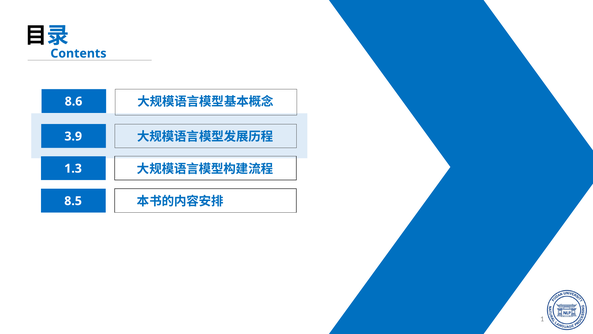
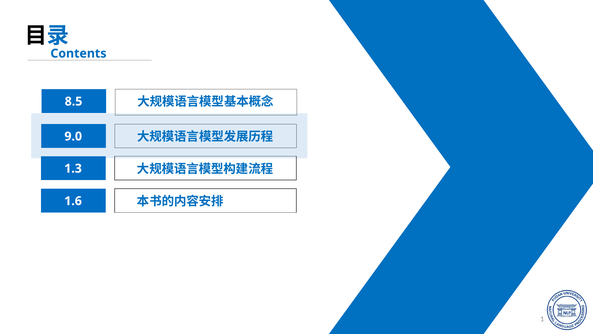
8.6: 8.6 -> 8.5 (74, 101)
3.9: 3.9 -> 9.0 (73, 136)
8.5: 8.5 -> 1.6 (73, 201)
